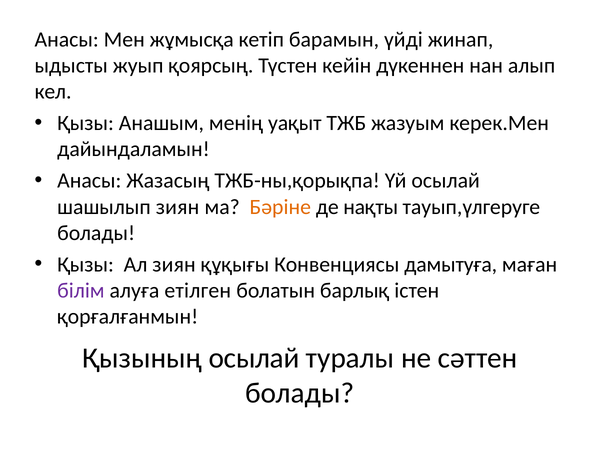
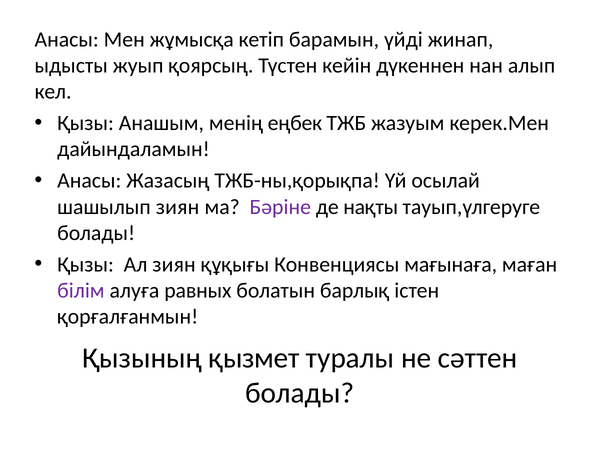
уақыт: уақыт -> еңбек (295, 123)
Бәріне colour: orange -> purple (280, 207)
дамытуға: дамытуға -> мағынаға (451, 265)
етiлген: етiлген -> равных (198, 291)
Қызының осылай: осылай -> қызмет (254, 358)
